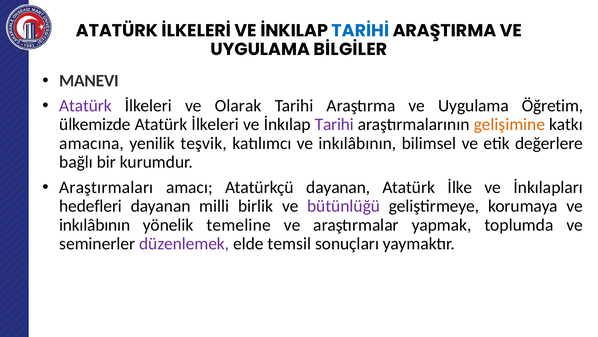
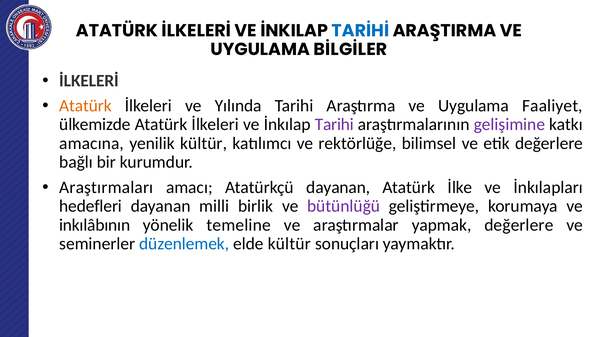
MANEVI: MANEVI -> İLKELERİ (89, 80)
Atatürk colour: purple -> orange (85, 105)
Olarak: Olarak -> Yılında (238, 105)
Öğretim: Öğretim -> Faaliyet (552, 105)
gelişimine colour: orange -> purple (509, 124)
yenilik teşvik: teşvik -> kültür (204, 143)
katılımcı ve inkılâbının: inkılâbının -> rektörlüğe (357, 143)
yapmak toplumda: toplumda -> değerlere (519, 225)
düzenlemek colour: purple -> blue (184, 243)
elde temsil: temsil -> kültür (289, 243)
